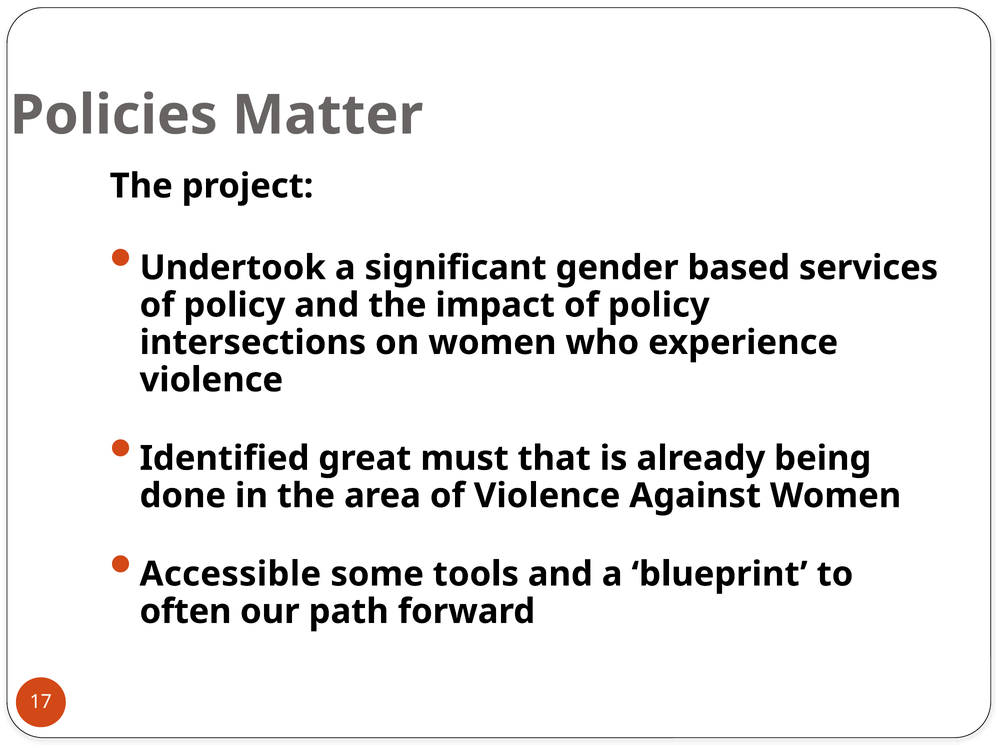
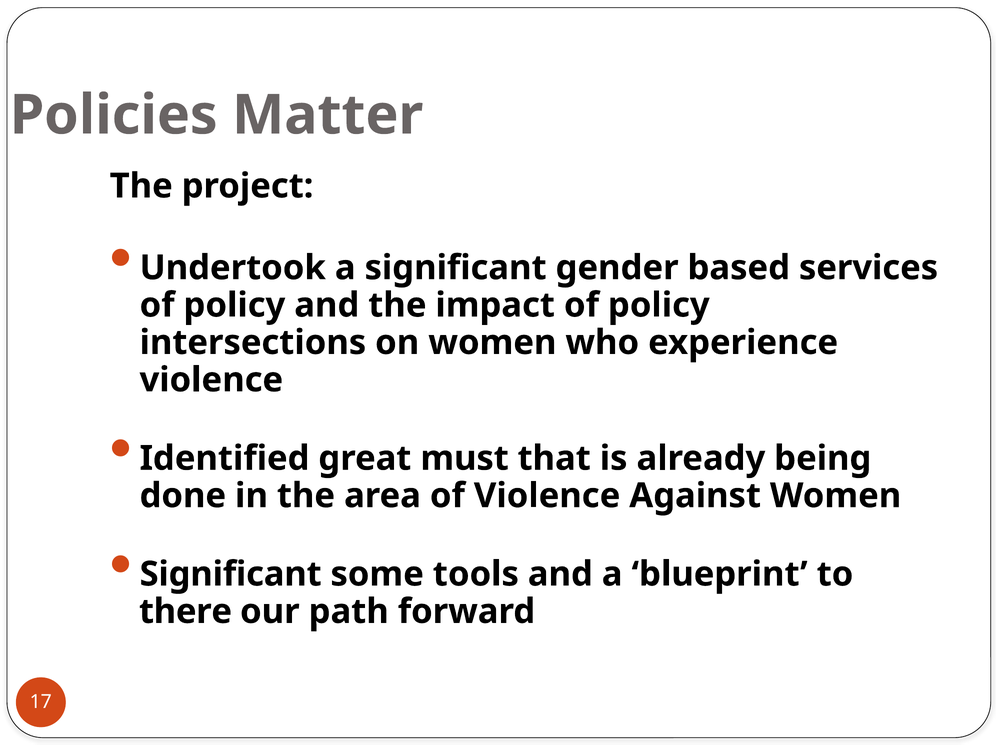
Accessible: Accessible -> Significant (231, 575)
often: often -> there (185, 612)
